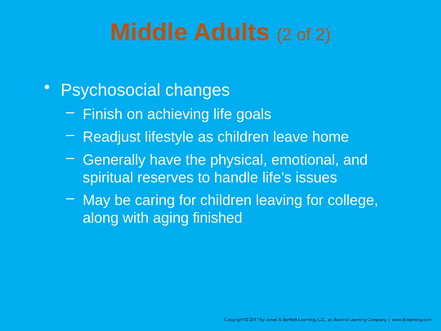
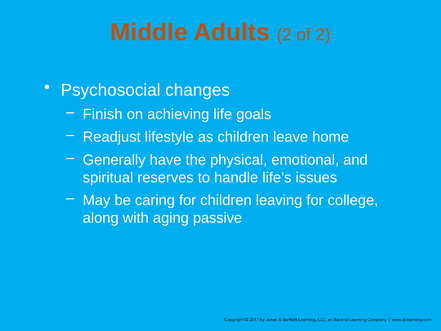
finished: finished -> passive (218, 218)
